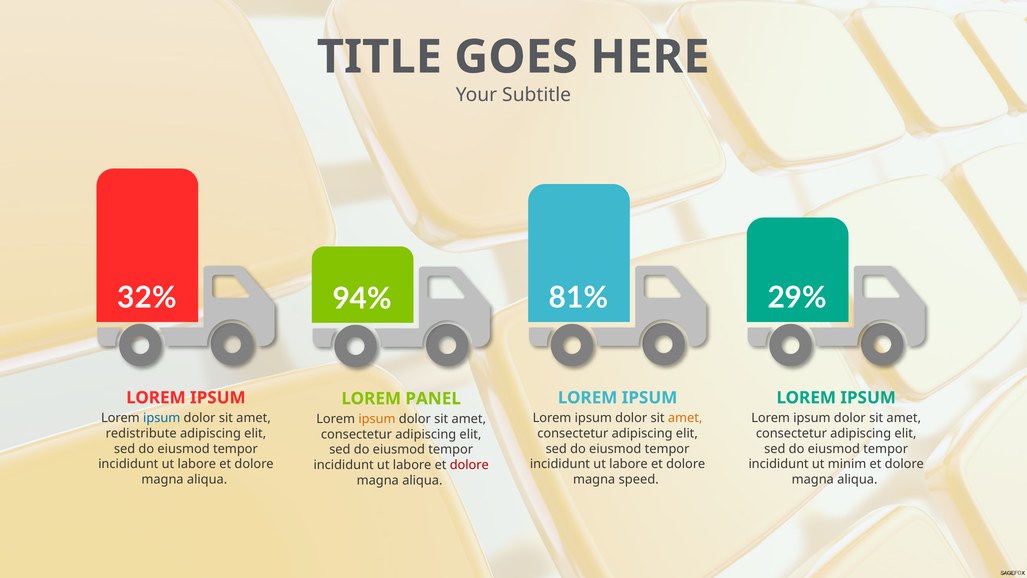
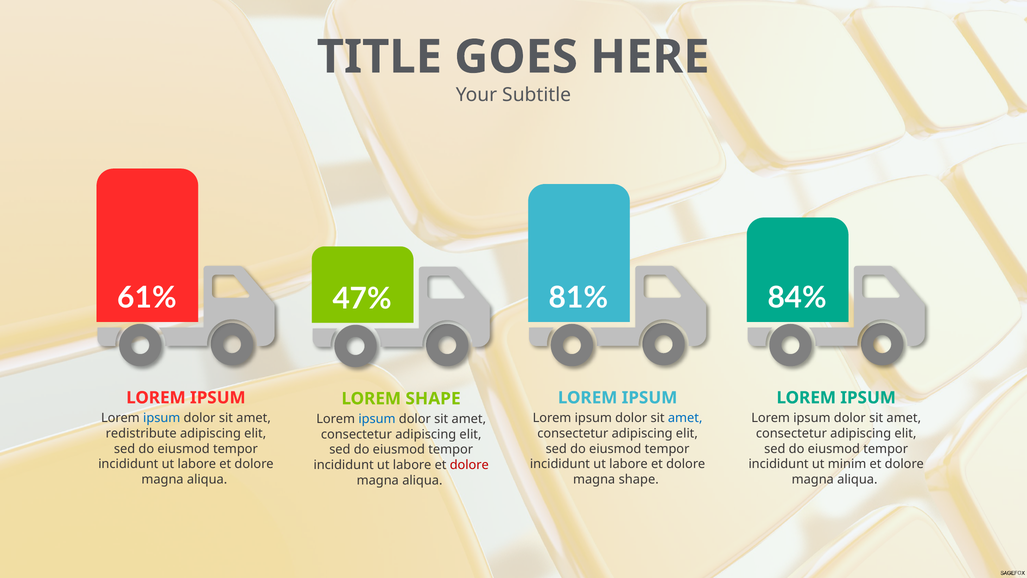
32%: 32% -> 61% (147, 298)
29%: 29% -> 84% (797, 298)
94%: 94% -> 47% (362, 299)
LOREM PANEL: PANEL -> SHAPE (433, 398)
amet colour: orange -> blue (685, 418)
ipsum colour: orange -> blue (377, 419)
magna speed: speed -> shape (639, 479)
